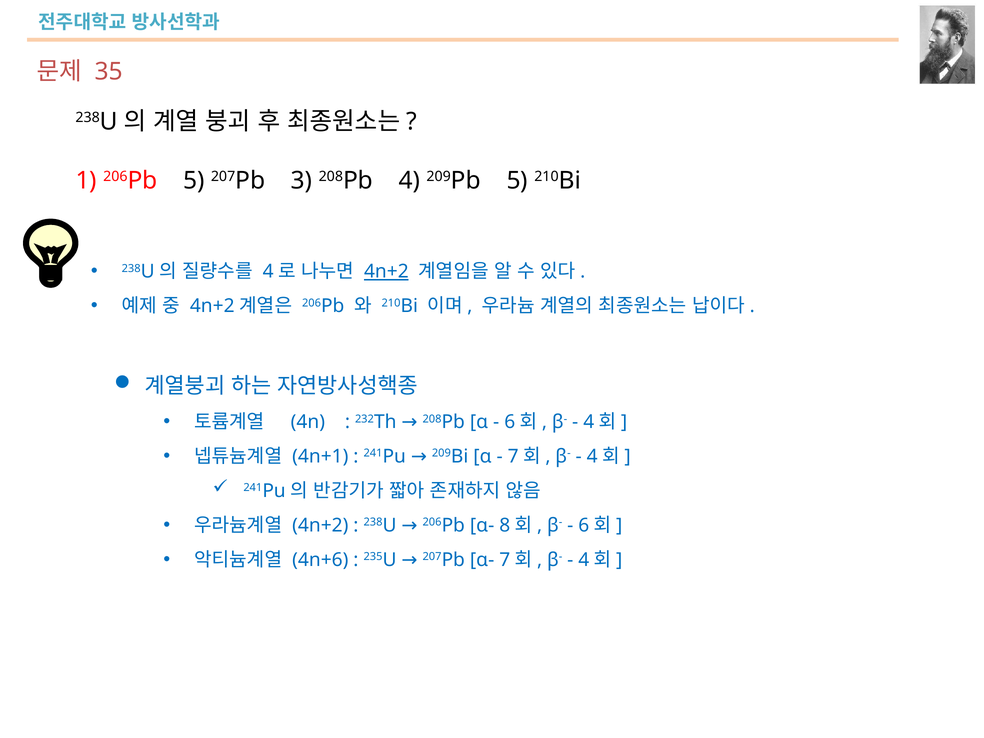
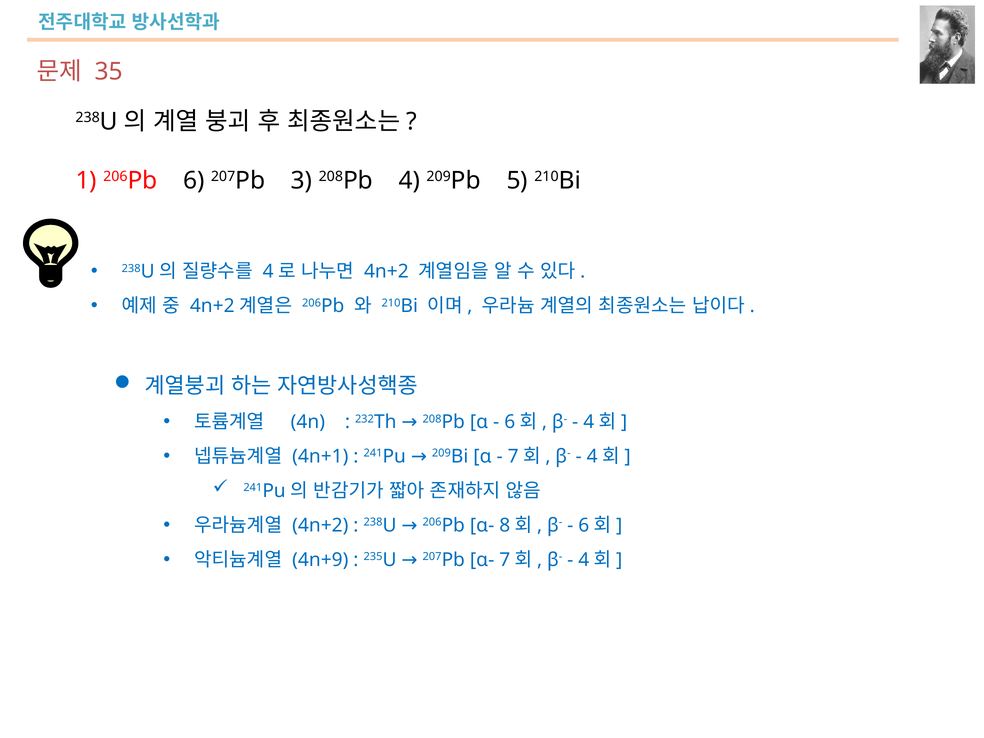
206Pb 5: 5 -> 6 (194, 181)
4n+2 underline: present -> none (386, 271)
4n+6: 4n+6 -> 4n+9 (320, 560)
